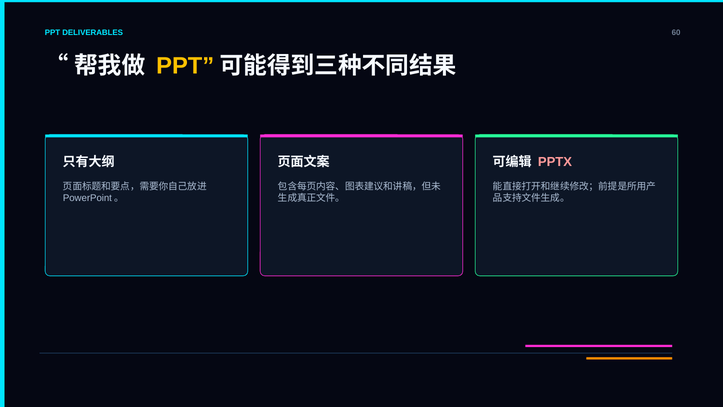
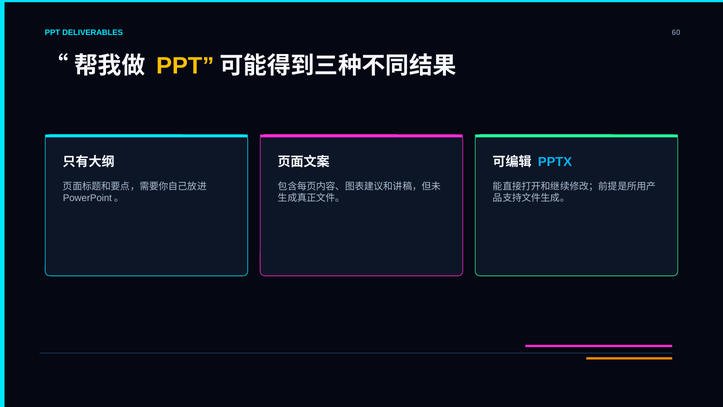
PPTX colour: pink -> light blue (555, 162)
